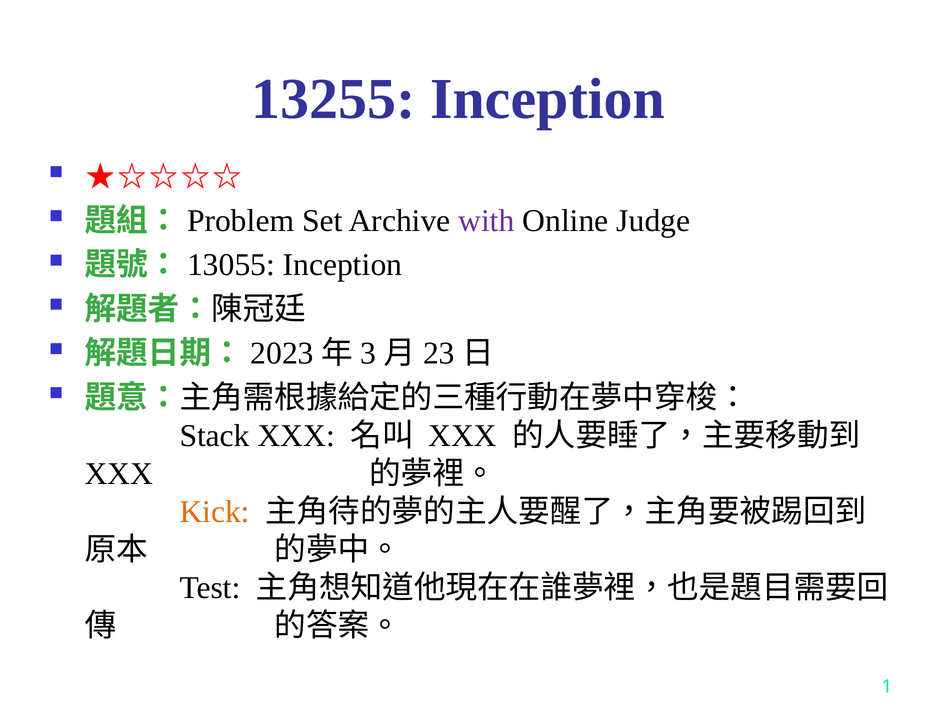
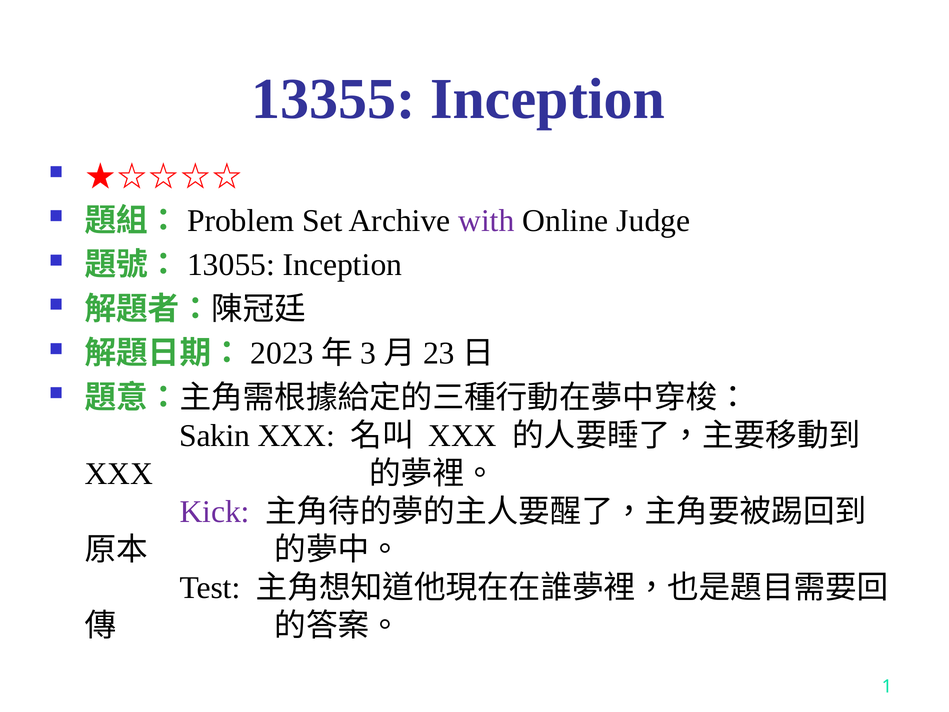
13255: 13255 -> 13355 (334, 99)
Stack: Stack -> Sakin (215, 436)
Kick colour: orange -> purple (215, 511)
